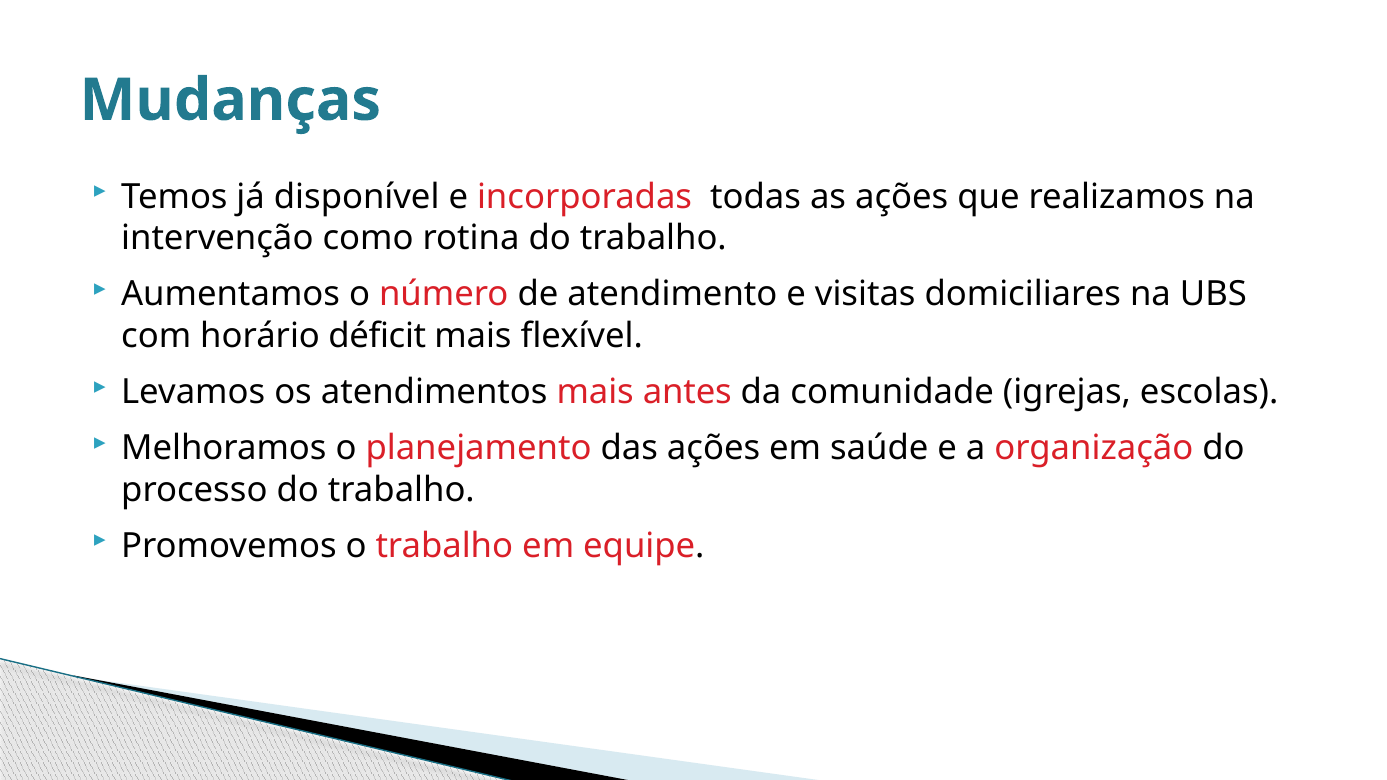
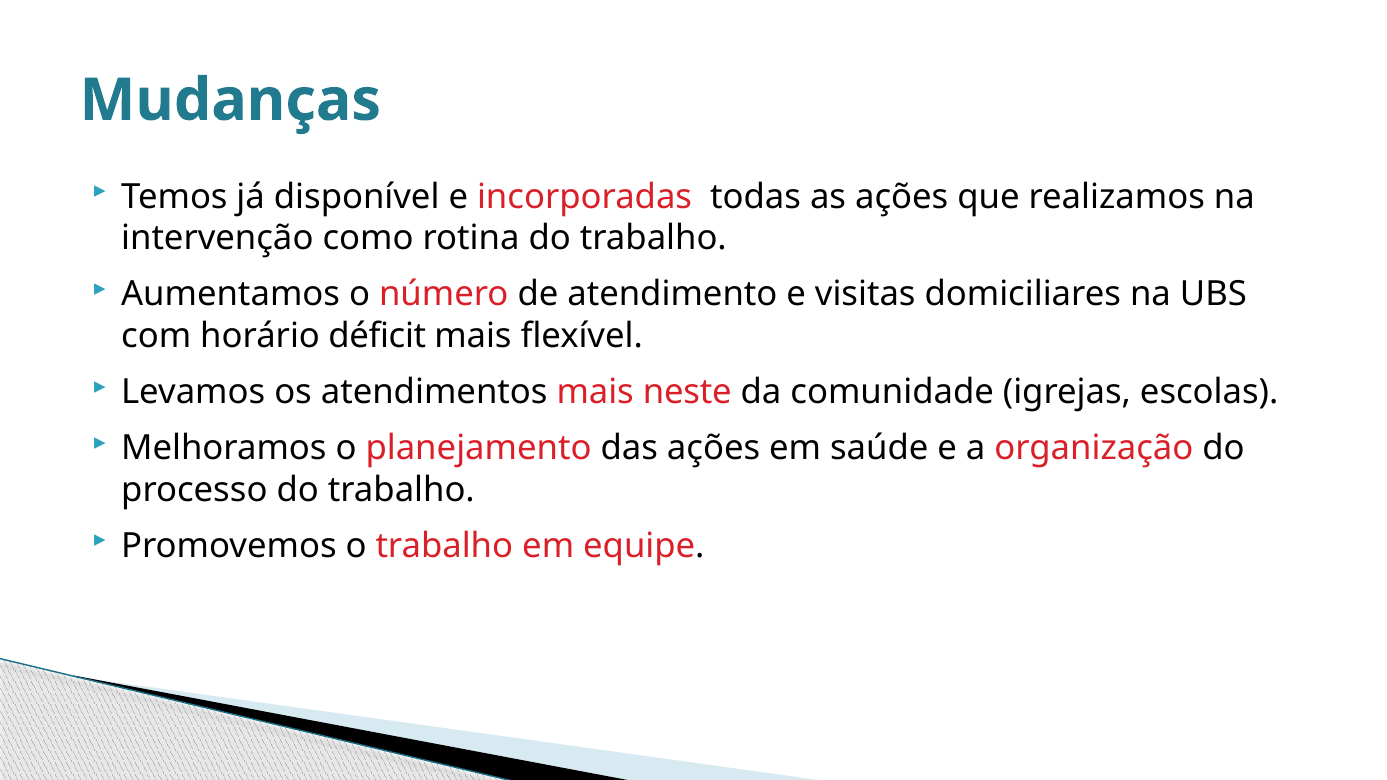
antes: antes -> neste (687, 392)
